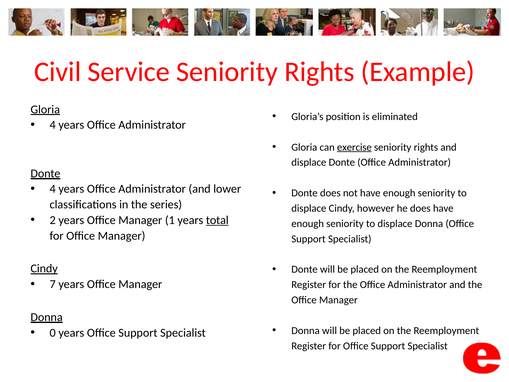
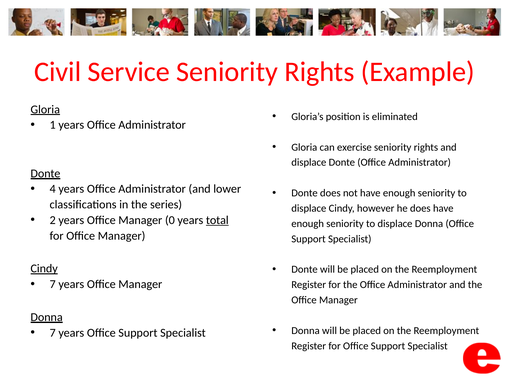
4: 4 -> 1 (53, 125)
exercise underline: present -> none (354, 147)
1: 1 -> 0 (170, 220)
0: 0 -> 7 (53, 333)
